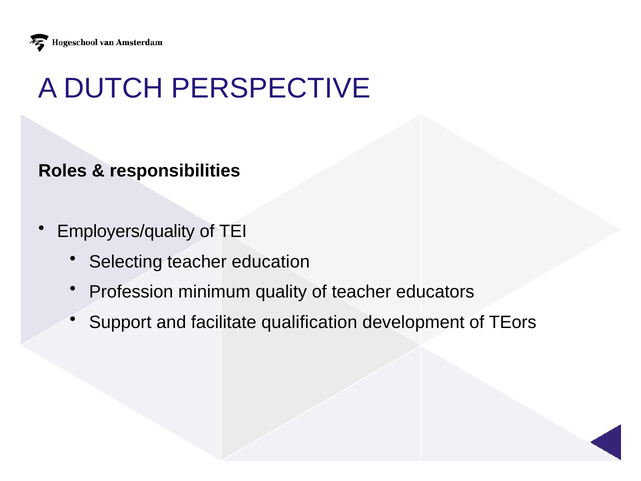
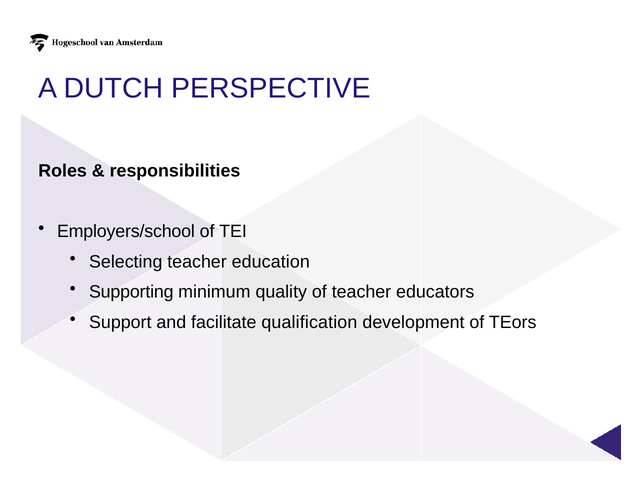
Employers/quality: Employers/quality -> Employers/school (126, 231)
Profession: Profession -> Supporting (131, 292)
